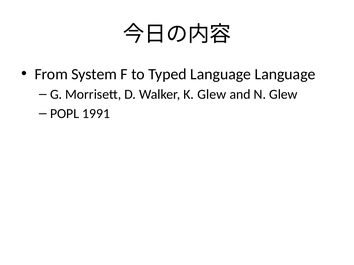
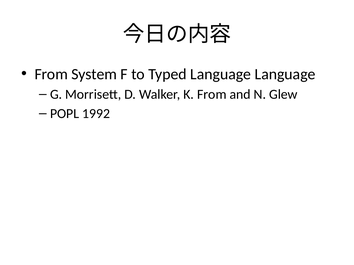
K Glew: Glew -> From (212, 95)
1991: 1991 -> 1992 (96, 114)
